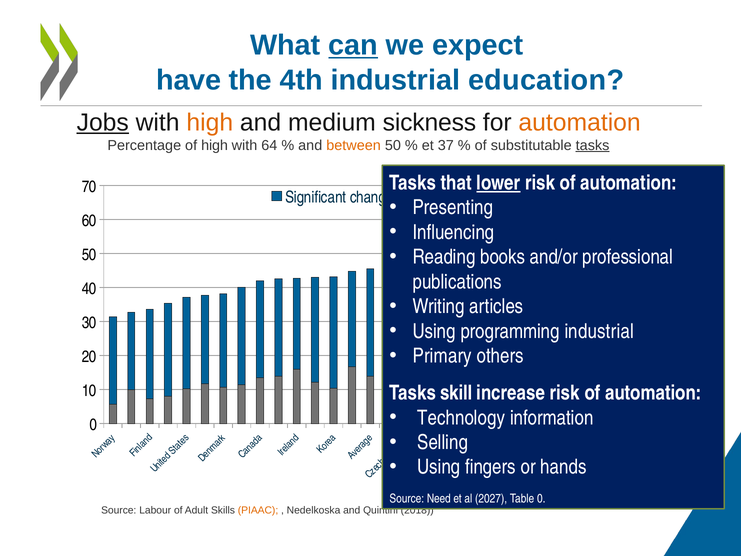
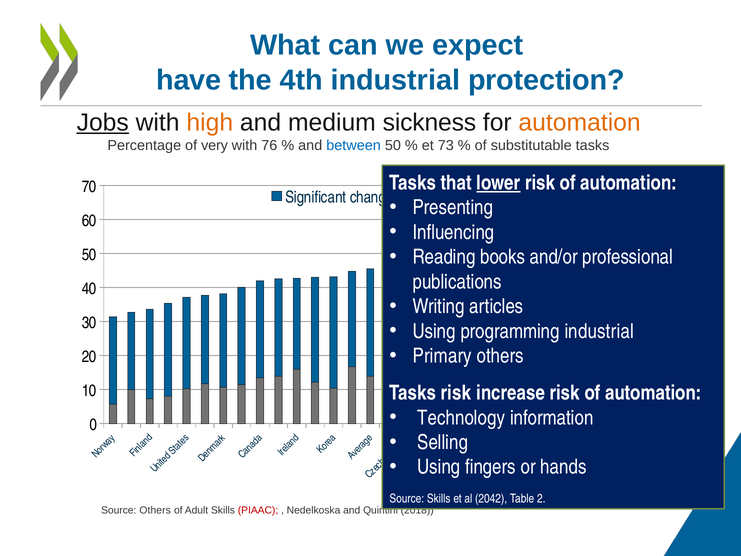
can underline: present -> none (353, 45)
education: education -> protection (546, 80)
of high: high -> very (215, 145)
64: 64 -> 76 (269, 145)
between colour: orange -> blue (354, 145)
37: 37 -> 73 (446, 145)
tasks underline: present -> none (593, 145)
Tasks skill: skill -> risk (456, 393)
Source Need: Need -> Skills (439, 498)
2027: 2027 -> 2042 (491, 498)
Table 0: 0 -> 2 (541, 498)
Source Labour: Labour -> Others (155, 510)
PIAAC colour: orange -> red (258, 510)
